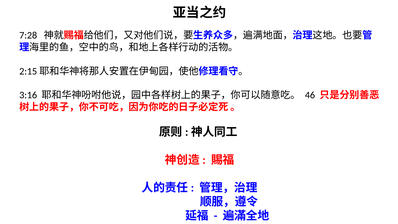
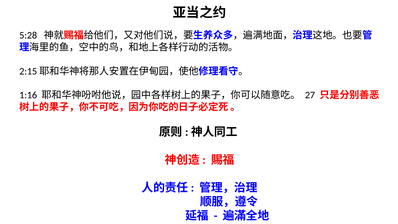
7:28: 7:28 -> 5:28 (28, 35)
3:16: 3:16 -> 1:16 (28, 95)
46: 46 -> 27 (310, 95)
